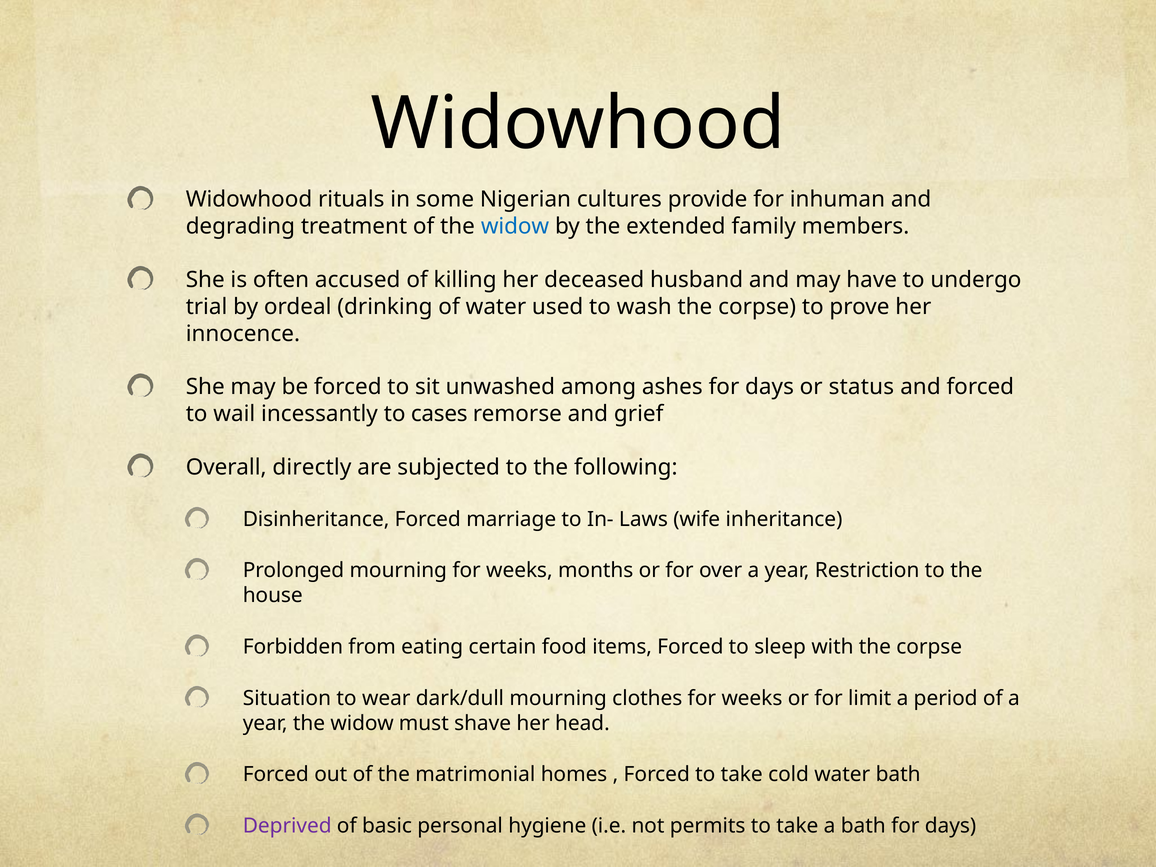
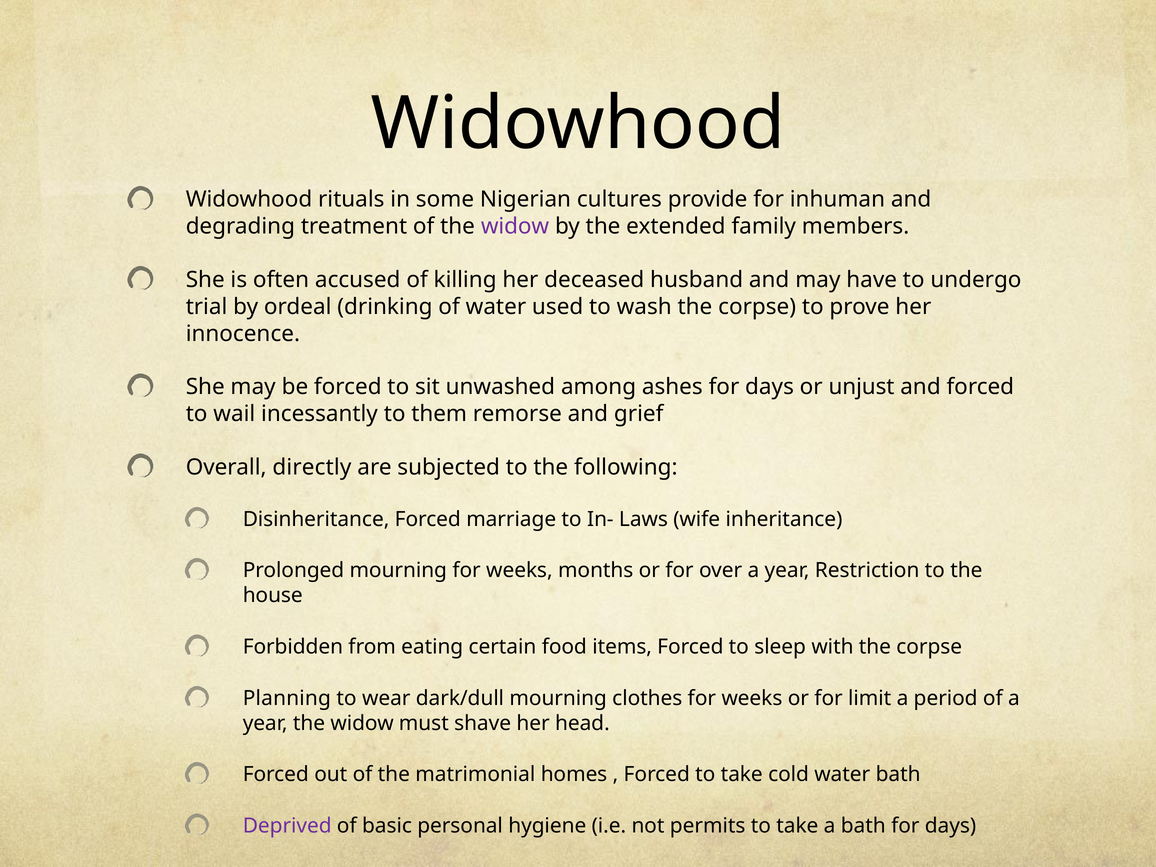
widow colour: blue -> purple (515, 227)
status: status -> unjust (862, 387)
cases: cases -> them (439, 414)
Situation: Situation -> Planning (287, 698)
